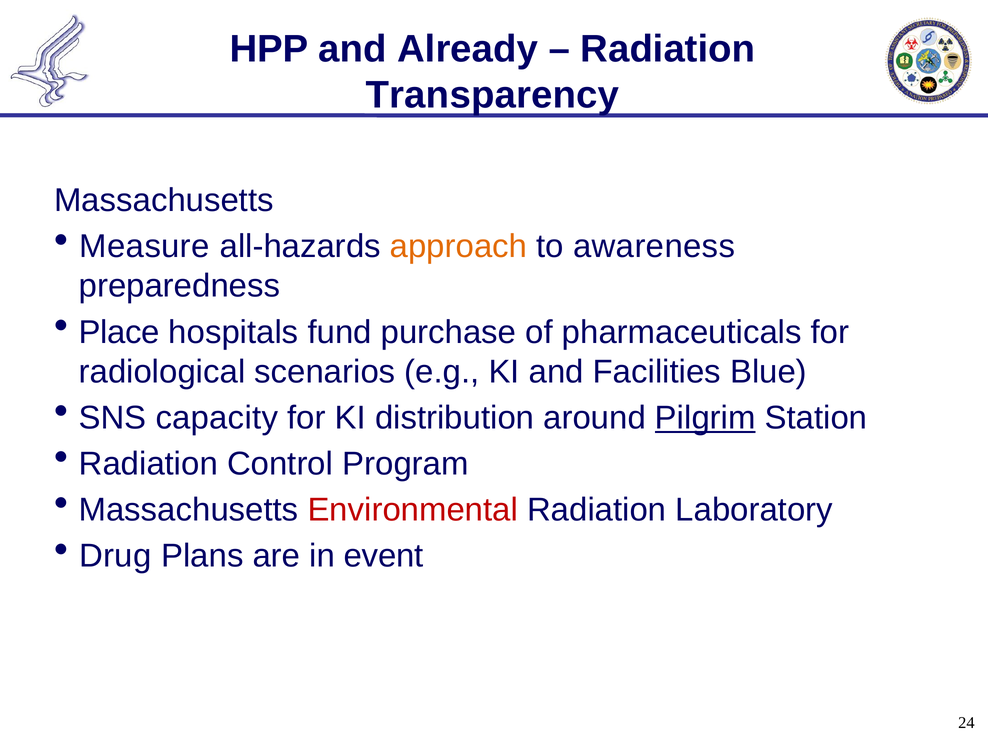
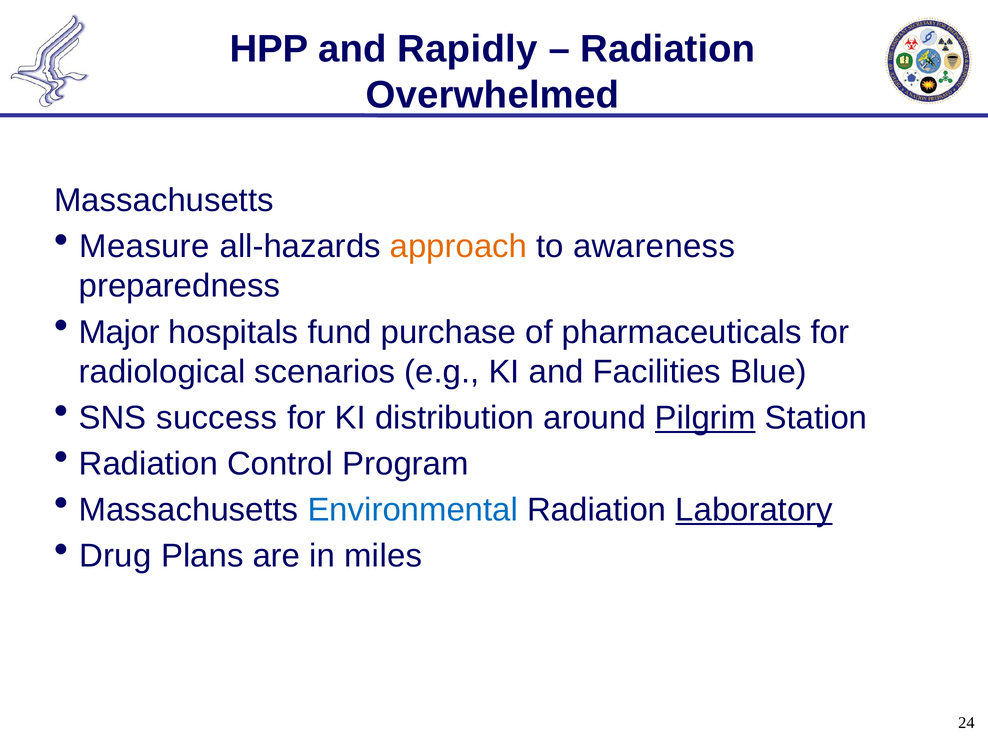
Already: Already -> Rapidly (467, 49)
Transparency: Transparency -> Overwhelmed (492, 95)
Place: Place -> Major (119, 332)
capacity: capacity -> success (217, 418)
Environmental colour: red -> blue (413, 510)
Laboratory underline: none -> present (754, 510)
event: event -> miles (383, 556)
